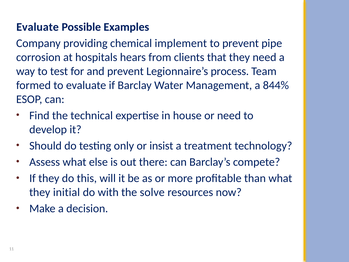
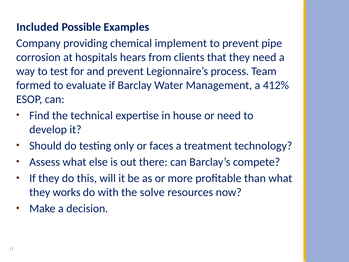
Evaluate: Evaluate -> Included (38, 27)
844%: 844% -> 412% (276, 85)
insist: insist -> faces (161, 146)
initial: initial -> works (67, 192)
